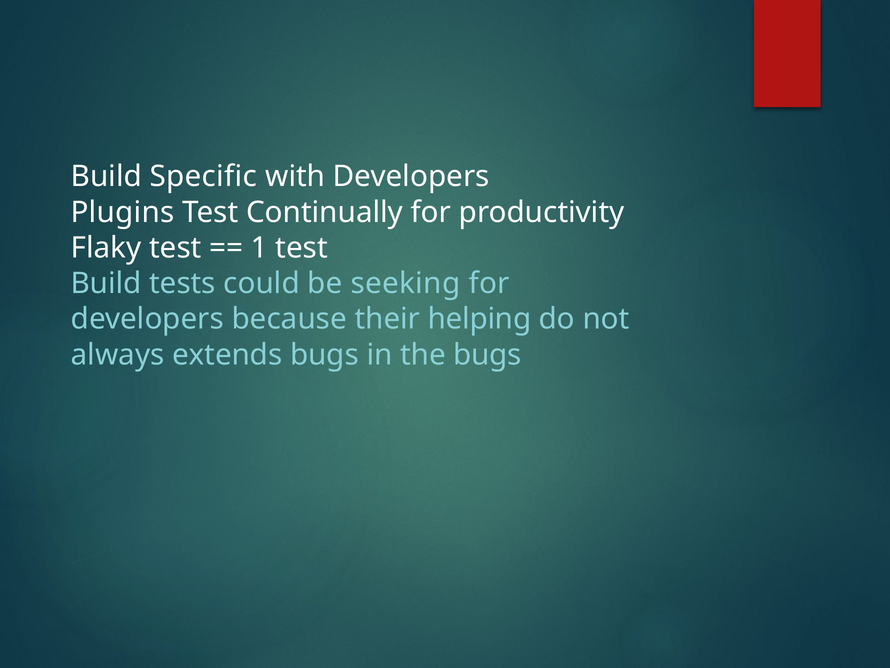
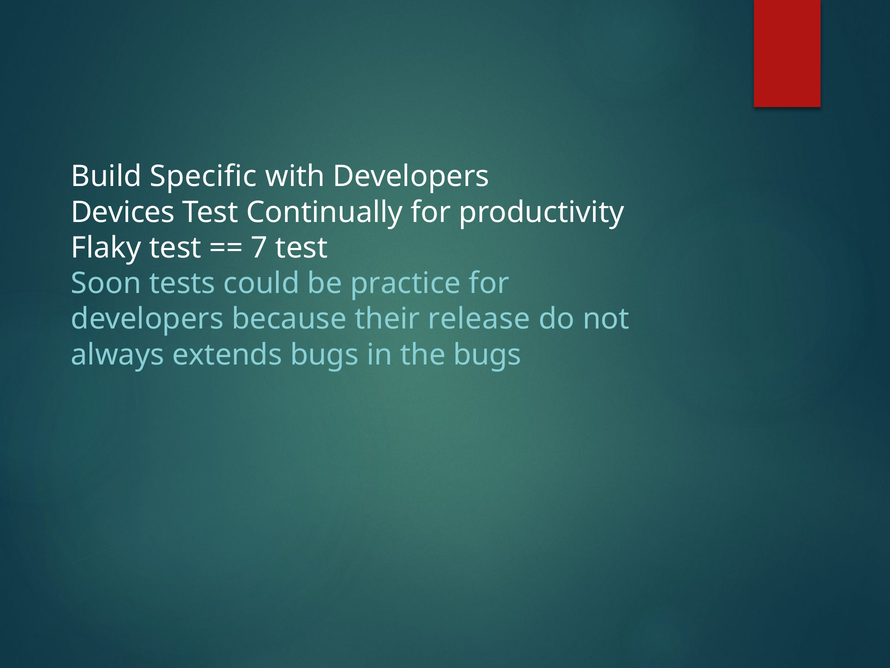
Plugins: Plugins -> Devices (123, 212)
1: 1 -> 7 (259, 248)
Build: Build -> Soon (106, 283)
seeking: seeking -> practice (406, 283)
helping: helping -> release (479, 319)
